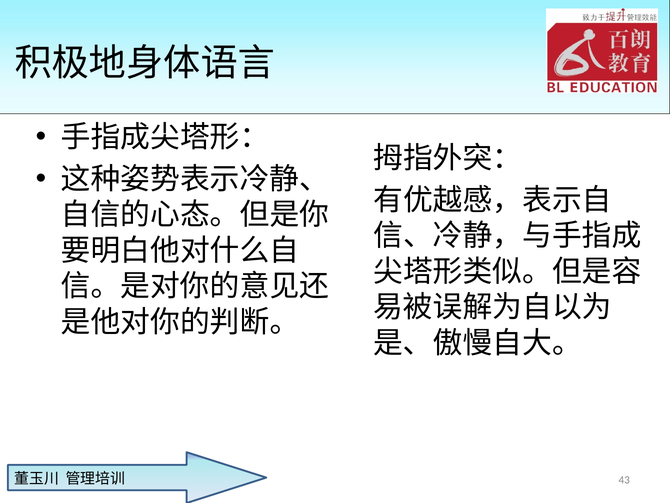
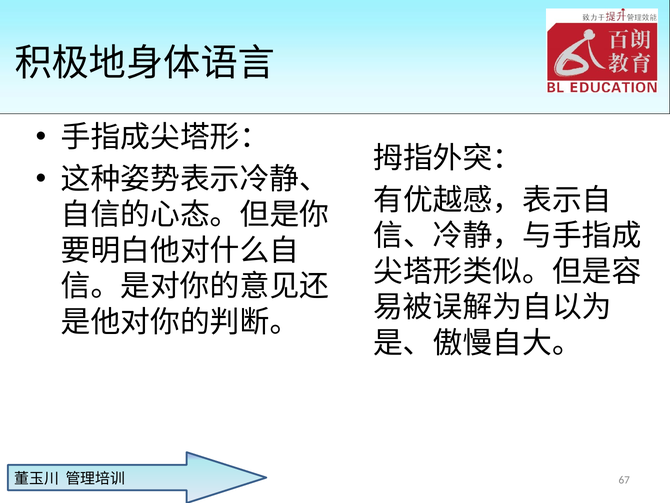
43: 43 -> 67 (624, 480)
